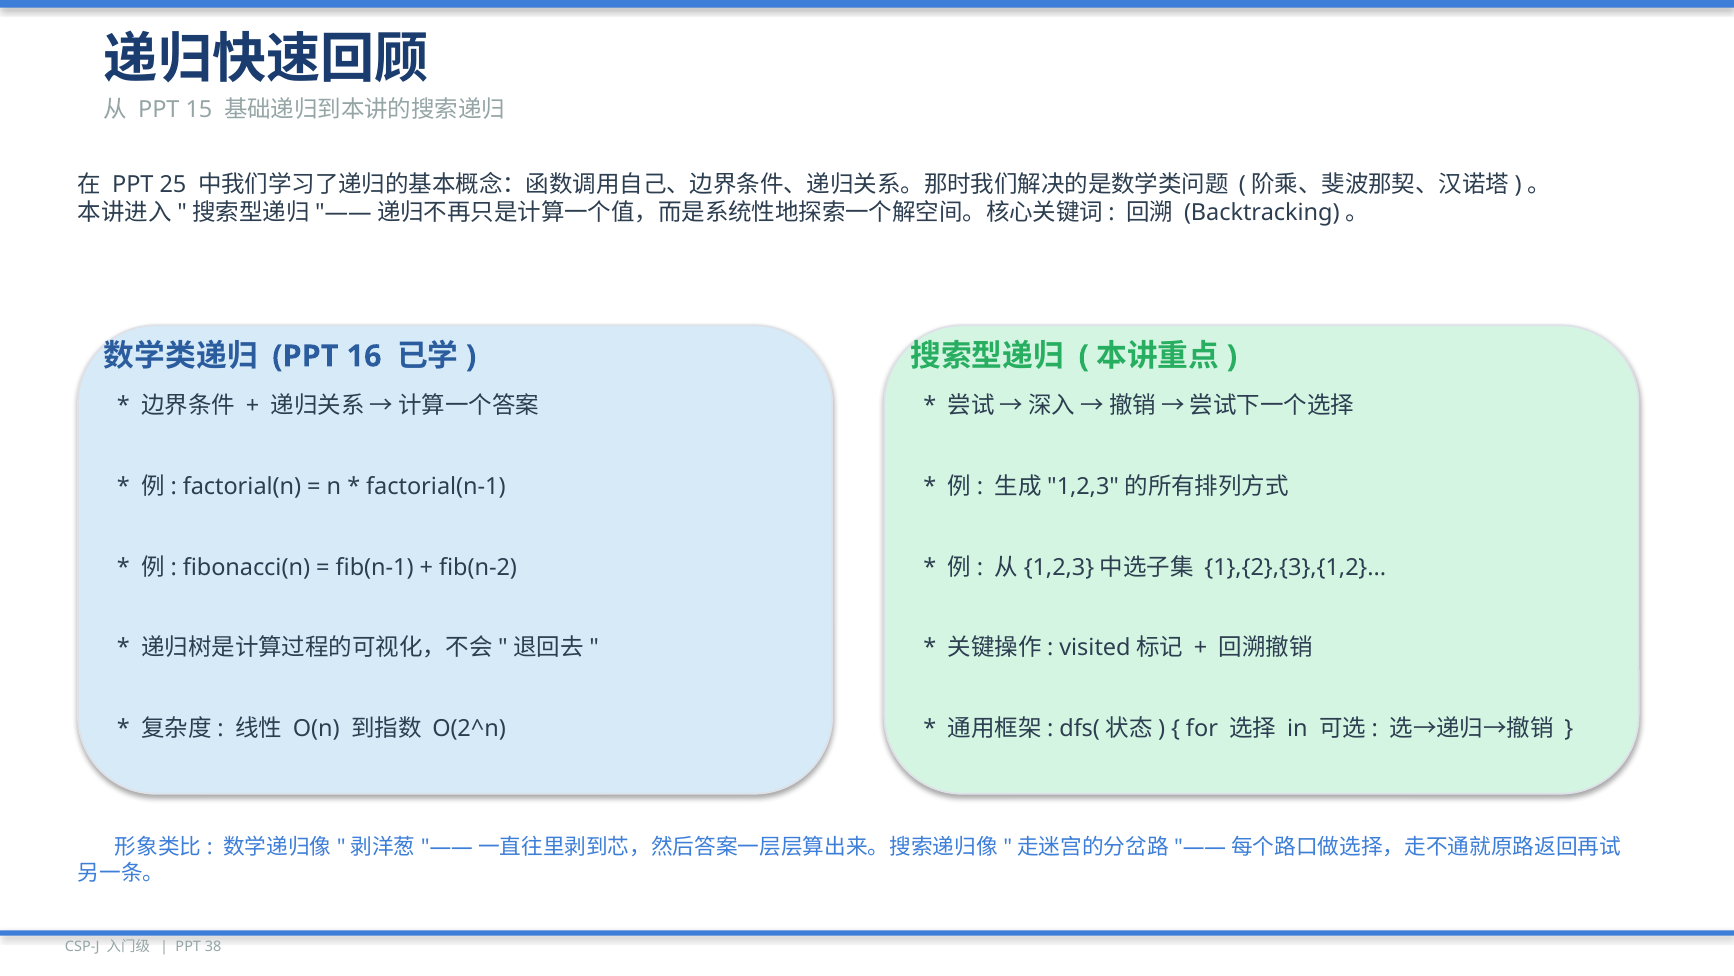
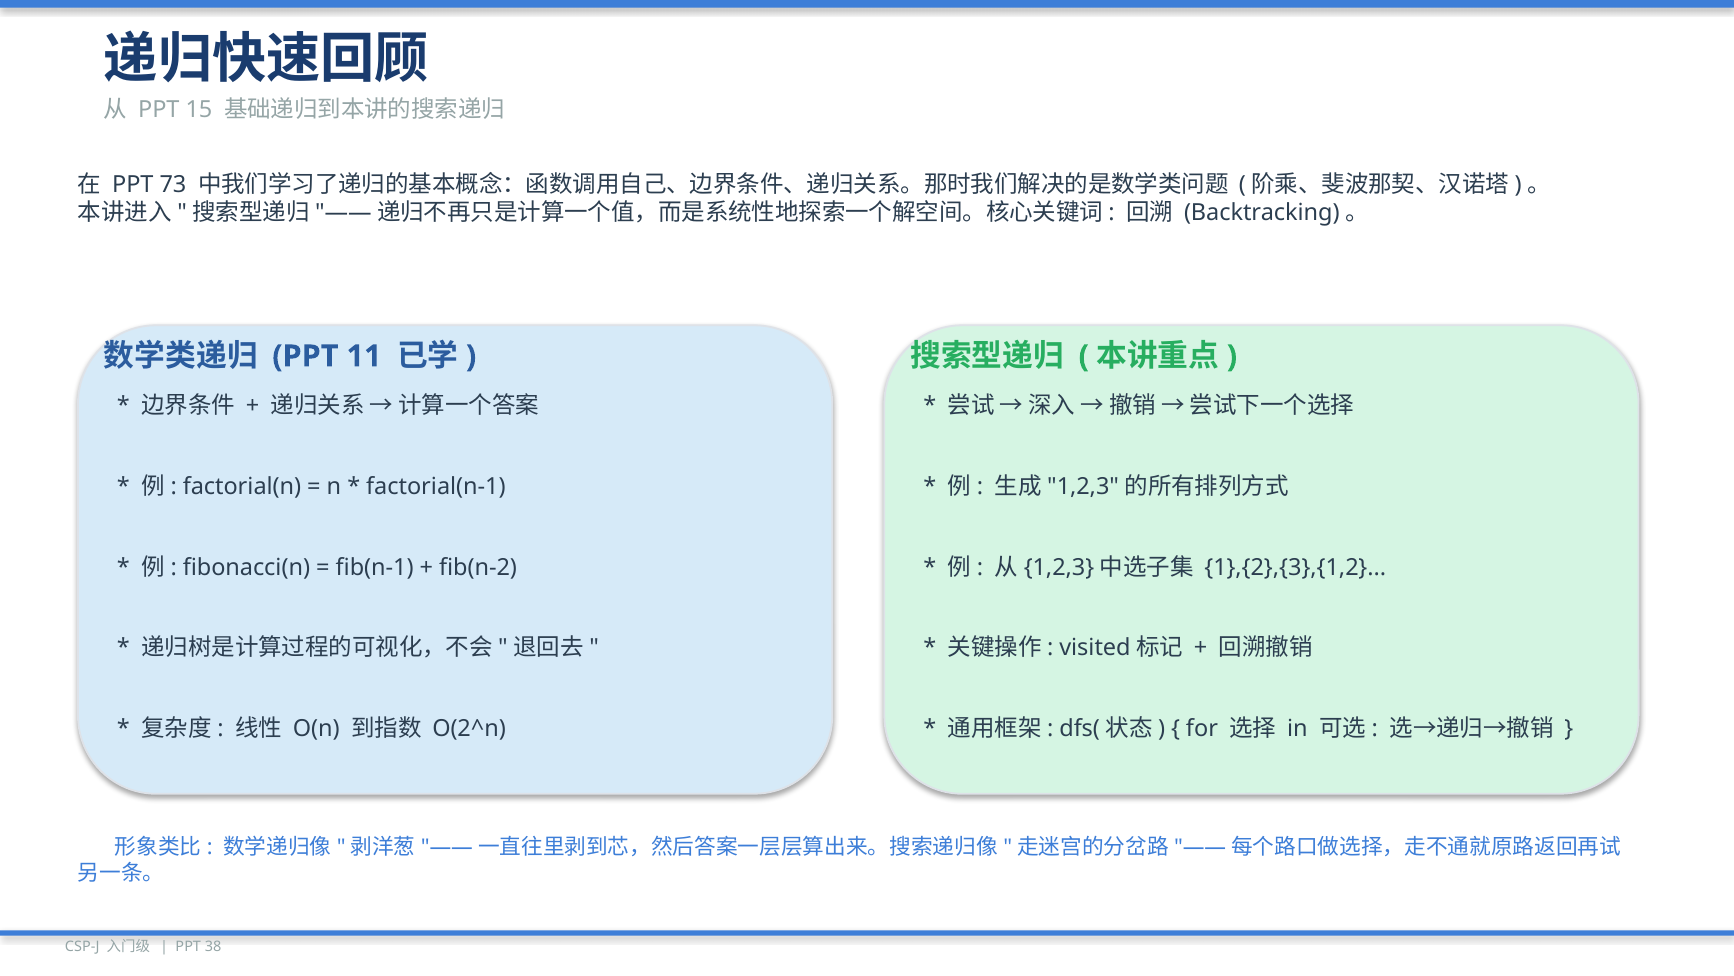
25: 25 -> 73 (173, 185)
16: 16 -> 11 (364, 356)
